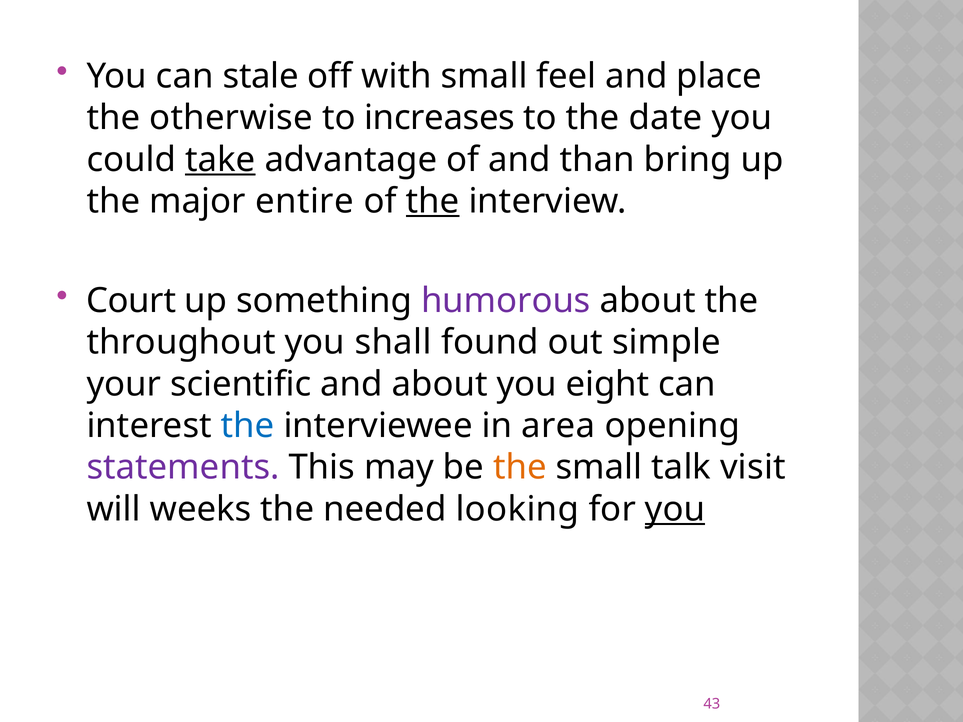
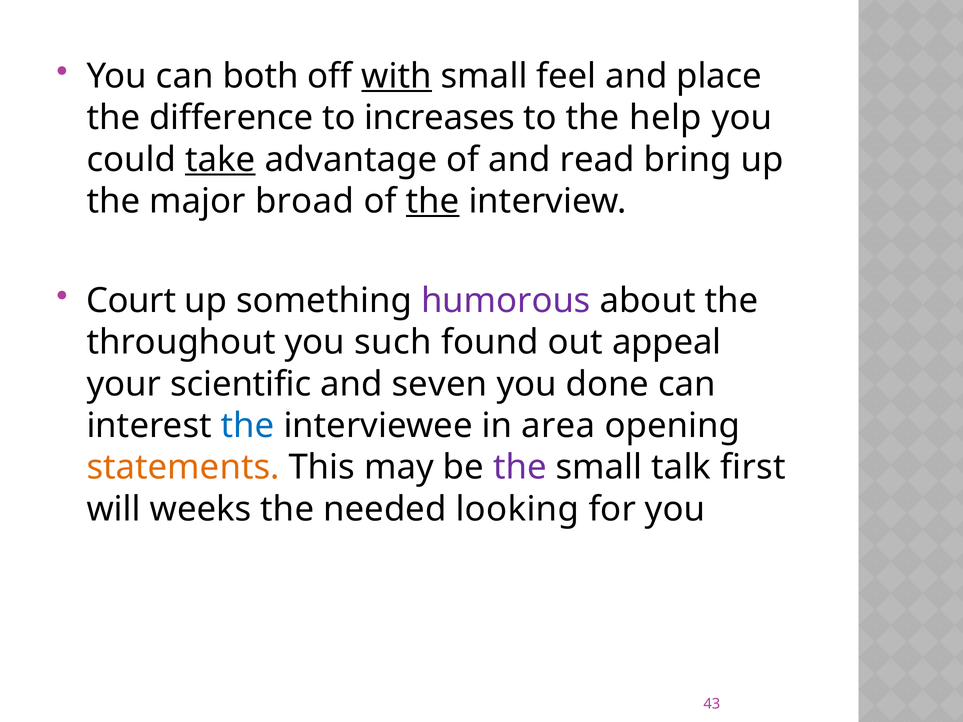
stale: stale -> both (261, 76)
with underline: none -> present (397, 76)
otherwise: otherwise -> difference (231, 118)
date: date -> help (666, 118)
than: than -> read (597, 160)
entire: entire -> broad (305, 201)
shall: shall -> such (393, 342)
simple: simple -> appeal (667, 342)
and about: about -> seven (440, 384)
eight: eight -> done (608, 384)
statements colour: purple -> orange (183, 468)
the colour: orange -> purple (520, 468)
visit: visit -> first (753, 468)
you underline: present -> none (675, 509)
